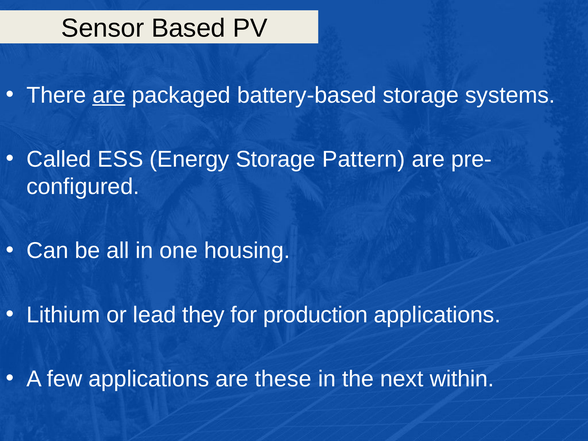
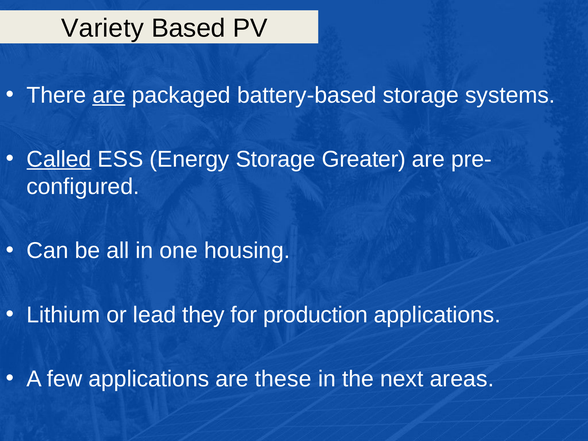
Sensor: Sensor -> Variety (103, 28)
Called underline: none -> present (59, 159)
Pattern: Pattern -> Greater (364, 159)
within: within -> areas (462, 379)
